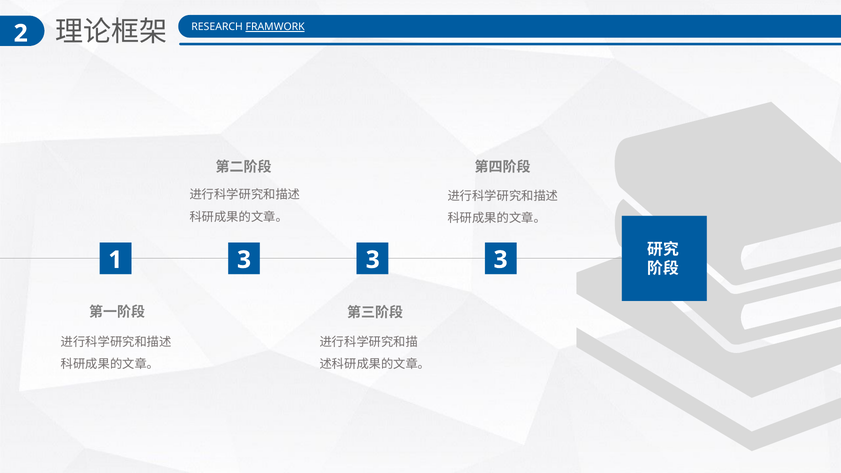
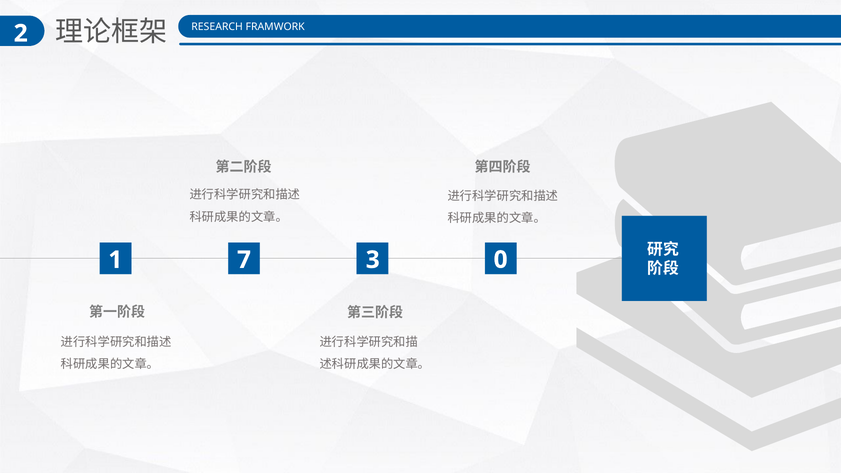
FRAMWORK underline: present -> none (275, 27)
1 3: 3 -> 7 (244, 260)
3: 3 -> 0 (501, 260)
